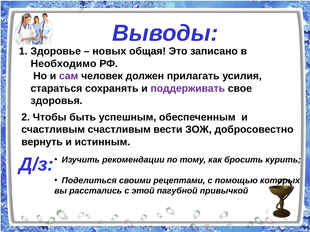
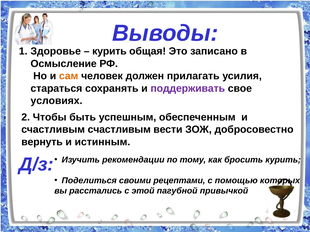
новых: новых -> курить (109, 51)
Необходимо: Необходимо -> Осмысление (64, 64)
сам colour: purple -> orange (69, 76)
здоровья: здоровья -> условиях (56, 101)
